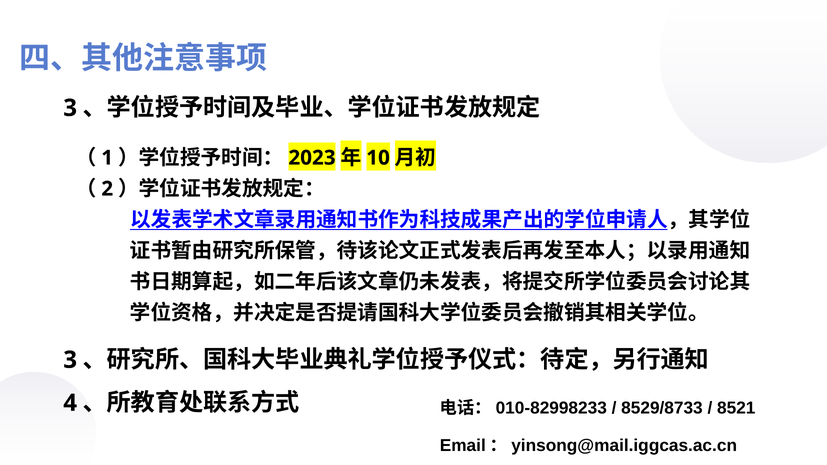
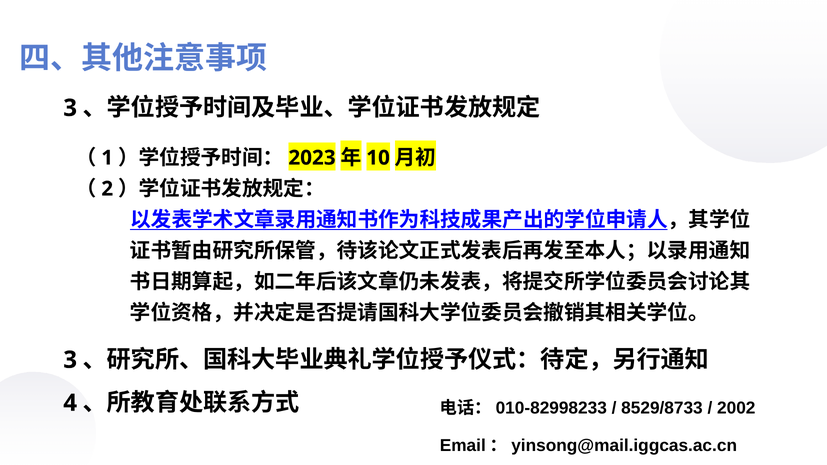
8521: 8521 -> 2002 (736, 408)
